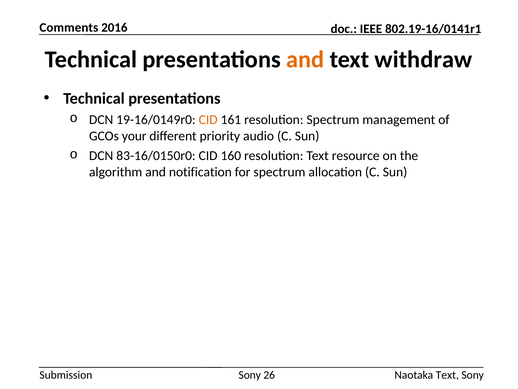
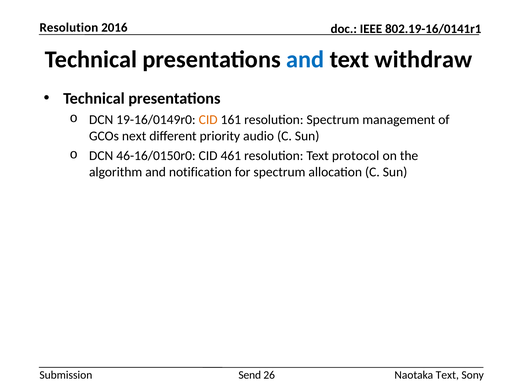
Comments: Comments -> Resolution (69, 27)
and colour: orange -> blue (305, 60)
your: your -> next (134, 136)
83-16/0150r0: 83-16/0150r0 -> 46-16/0150r0 (156, 156)
160: 160 -> 461 (231, 156)
resource: resource -> protocol (356, 156)
Sony: Sony -> Send (250, 375)
